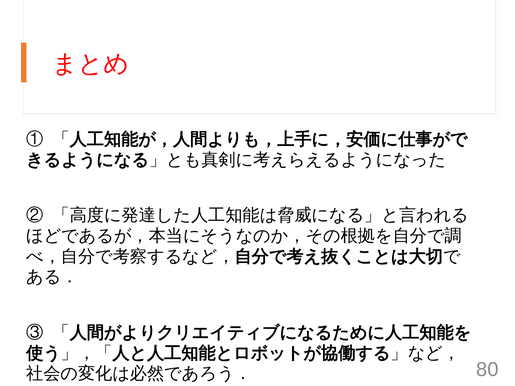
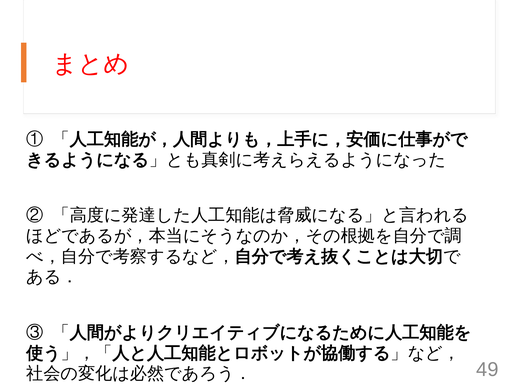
80: 80 -> 49 (487, 370)
